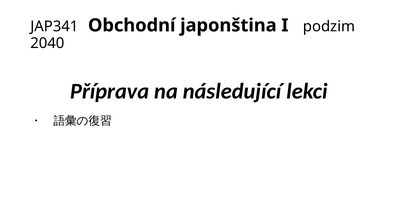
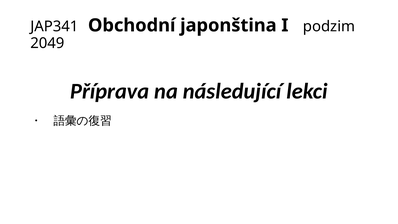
2040: 2040 -> 2049 (47, 43)
